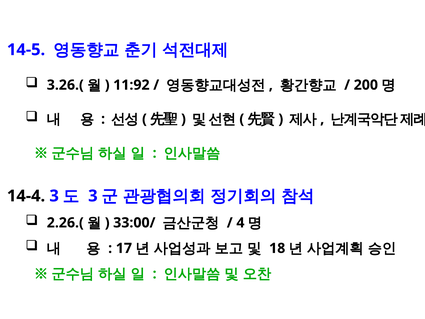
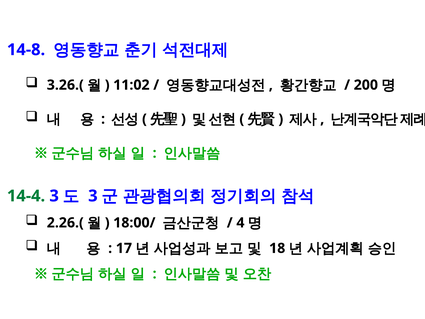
14-5: 14-5 -> 14-8 (26, 50)
11:92: 11:92 -> 11:02 (131, 85)
14-4 colour: black -> green (26, 196)
33:00/: 33:00/ -> 18:00/ (134, 223)
